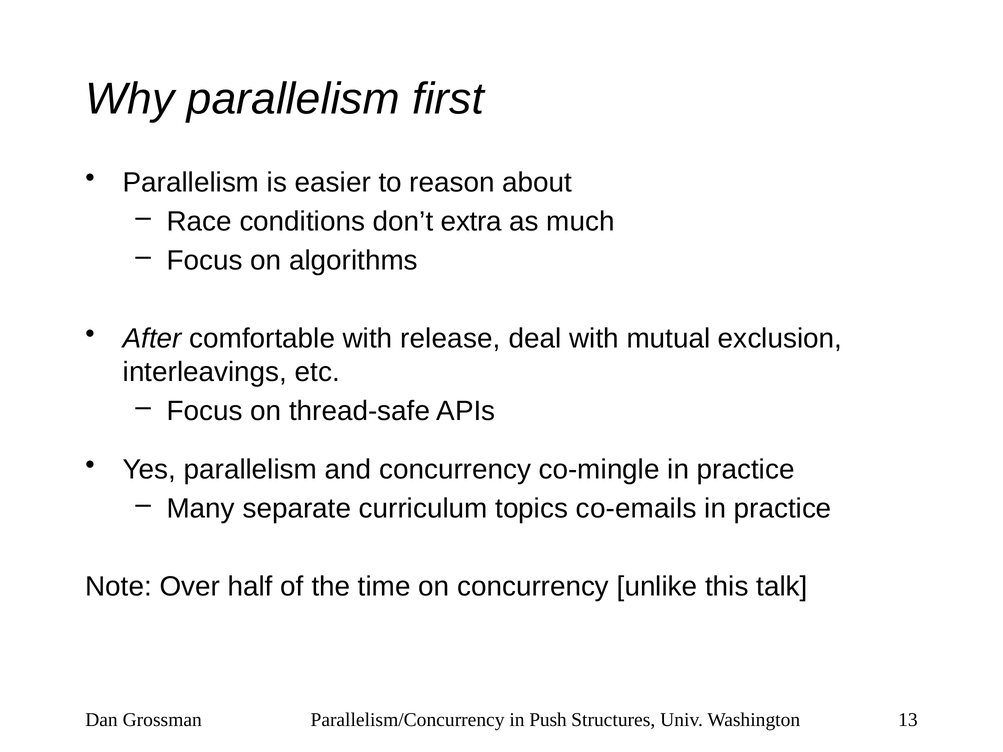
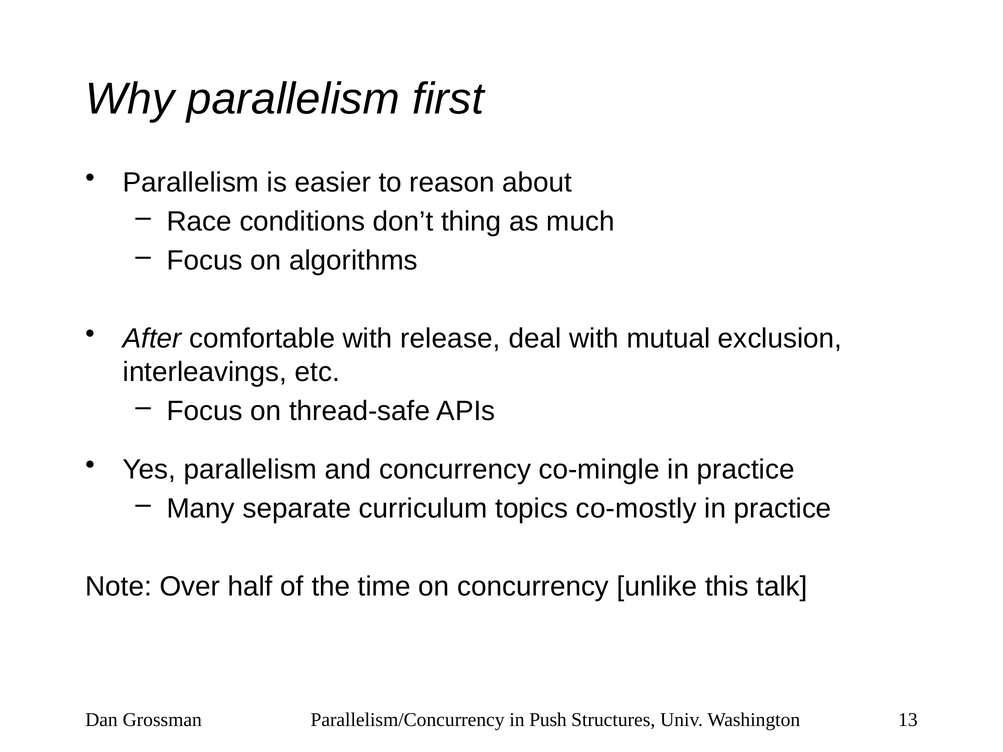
extra: extra -> thing (471, 222)
co-emails: co-emails -> co-mostly (636, 509)
